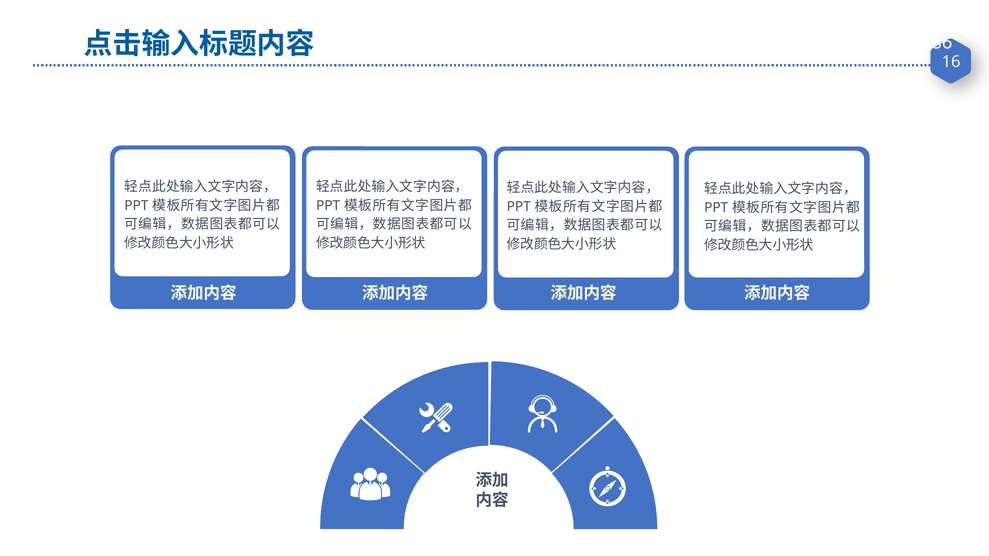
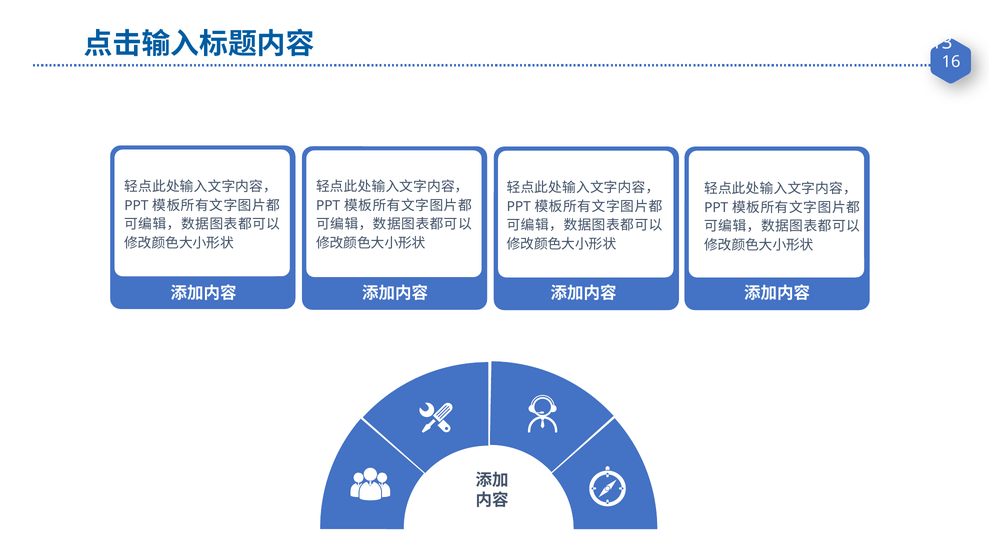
86: 86 -> 13 (942, 43)
